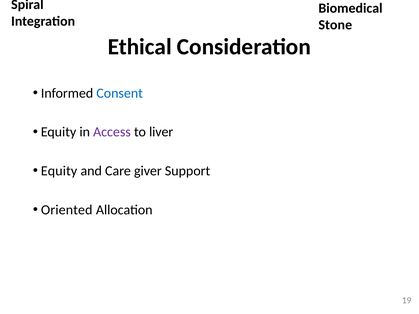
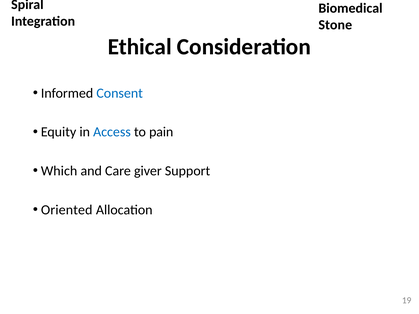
Access colour: purple -> blue (112, 132)
liver: liver -> pain (161, 132)
Equity: Equity -> Which (59, 171)
